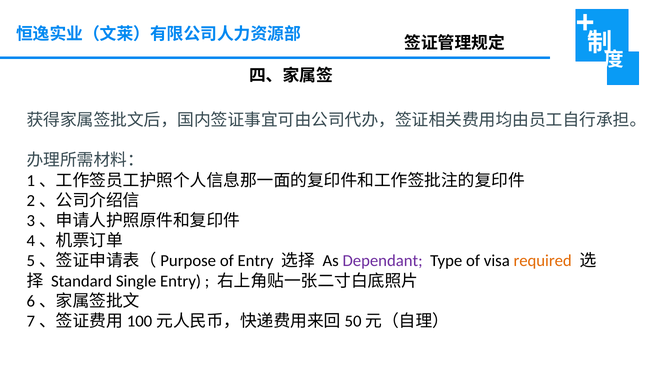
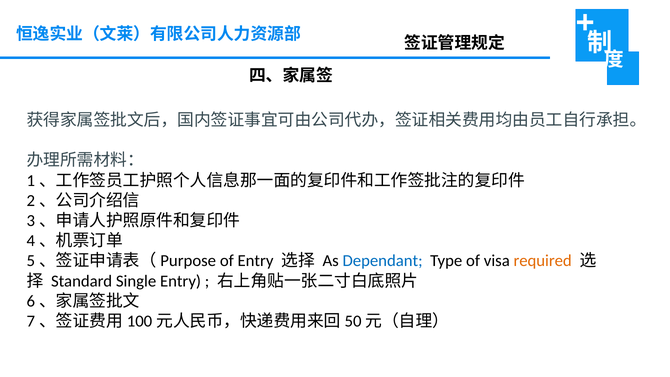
Dependant colour: purple -> blue (383, 261)
